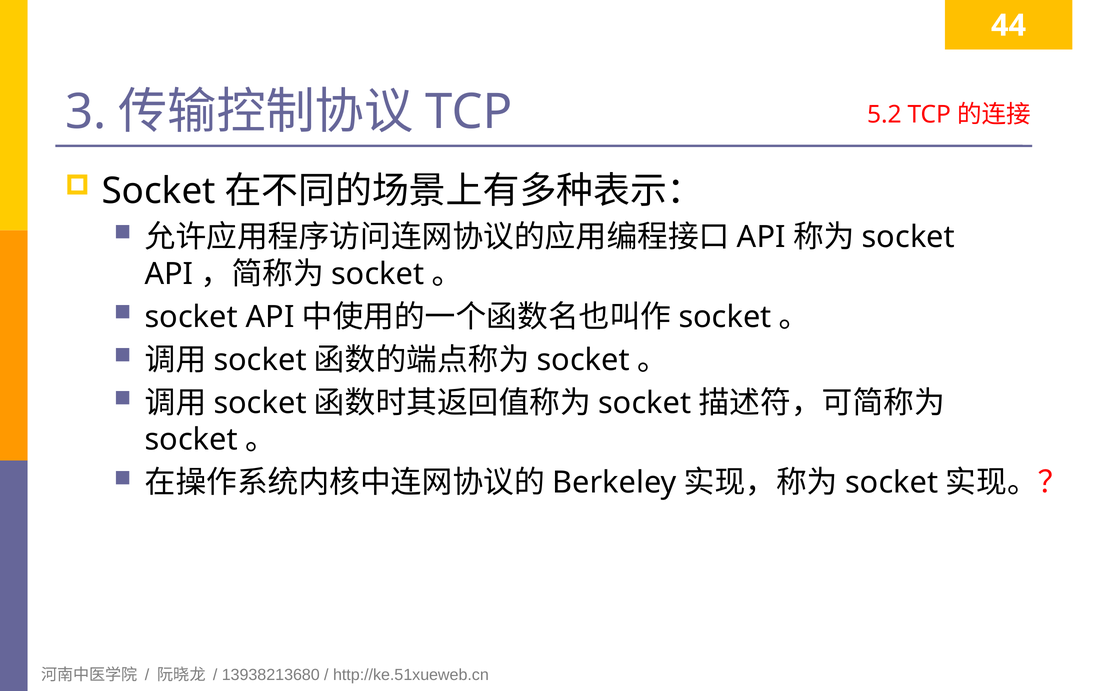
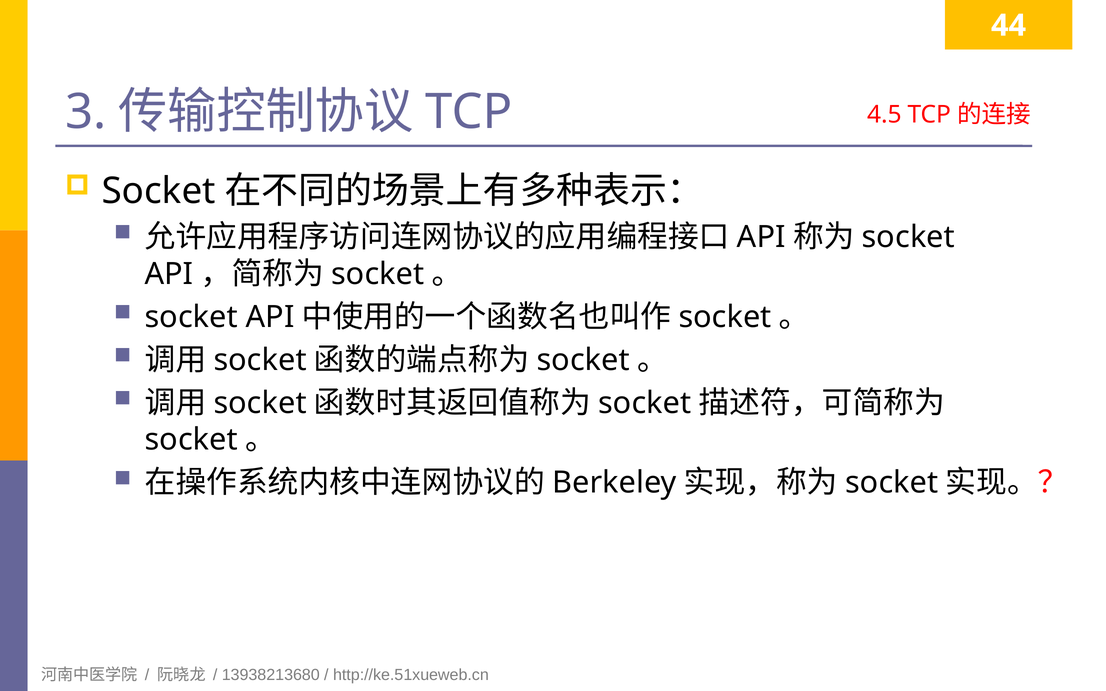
5.2: 5.2 -> 4.5 (884, 115)
